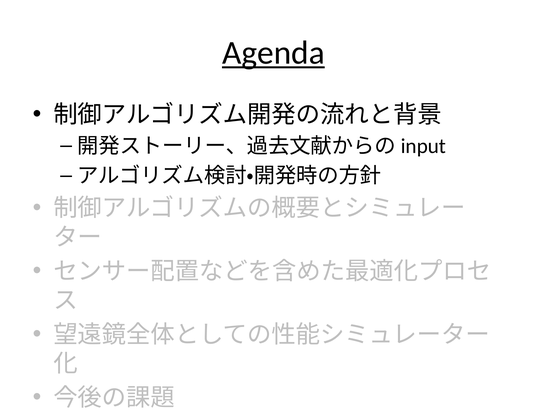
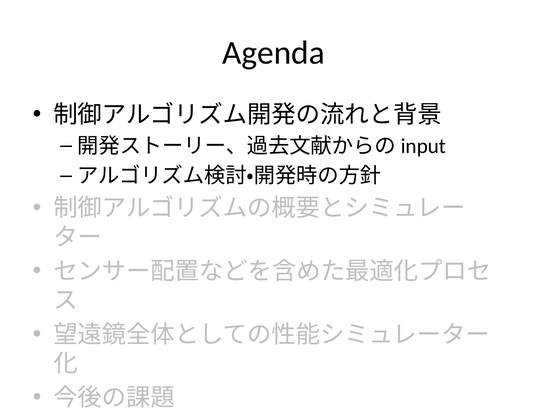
Agenda underline: present -> none (273, 53)
